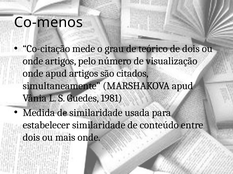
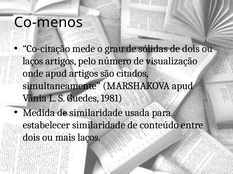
teórico: teórico -> sólidas (153, 49)
onde: onde -> laços (33, 61)
mais onde: onde -> laços (89, 138)
